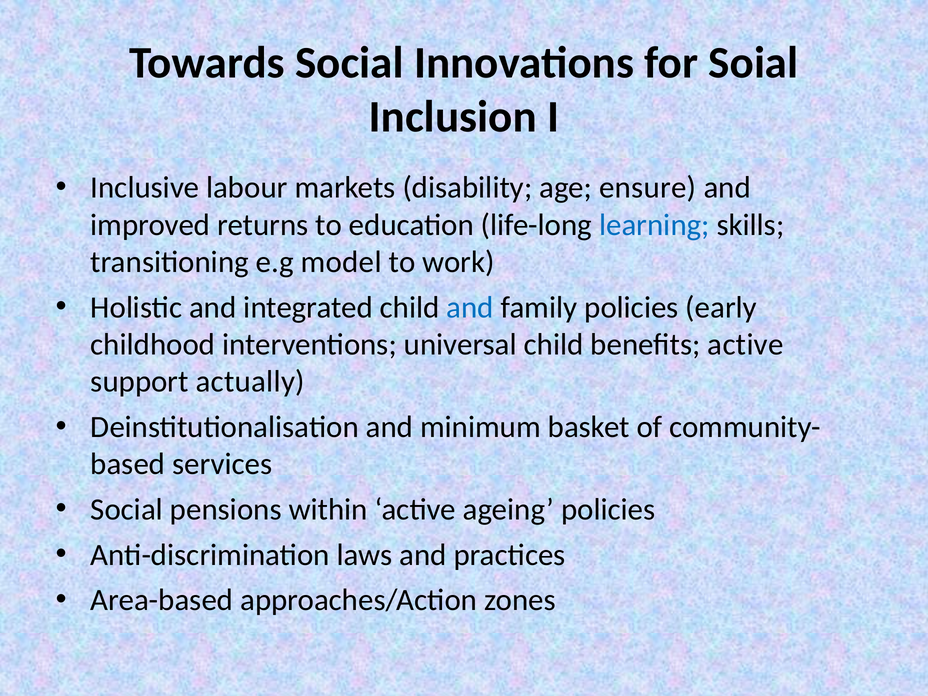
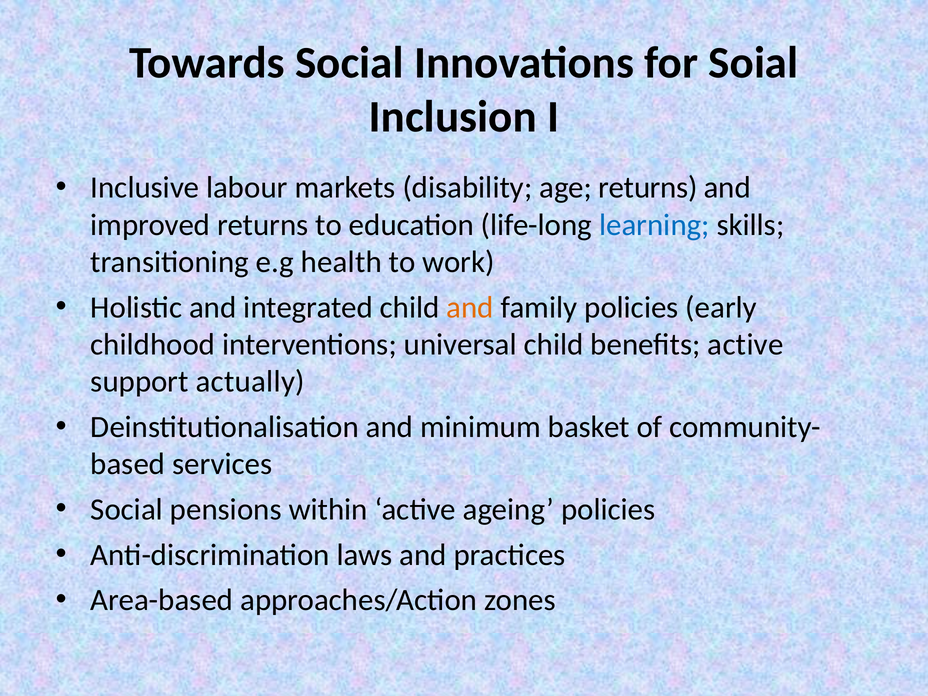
age ensure: ensure -> returns (648, 188)
model: model -> health (341, 262)
and colour: blue -> orange (470, 307)
